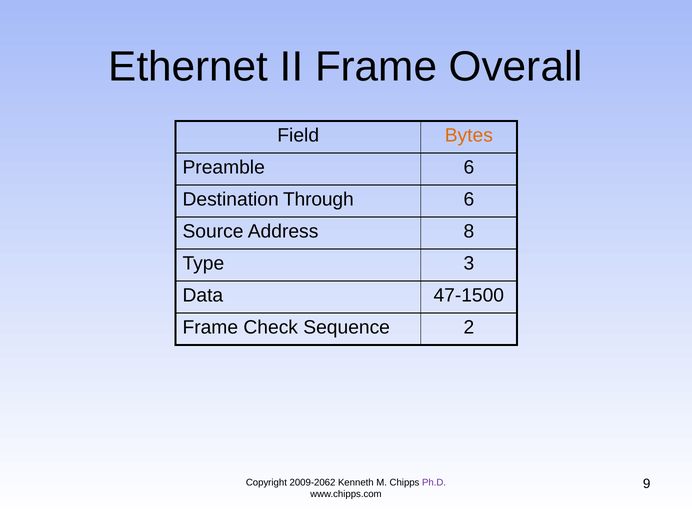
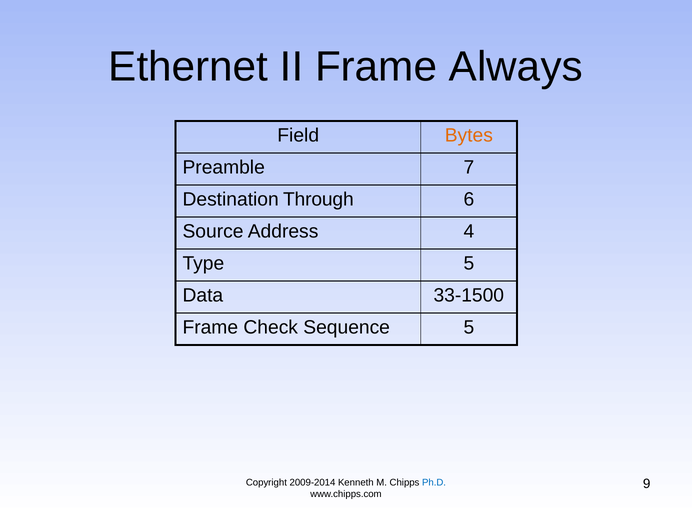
Overall: Overall -> Always (516, 67)
Preamble 6: 6 -> 7 (469, 168)
8: 8 -> 4 (469, 232)
Type 3: 3 -> 5 (469, 263)
47-1500: 47-1500 -> 33-1500 (469, 295)
Sequence 2: 2 -> 5 (469, 327)
2009-2062: 2009-2062 -> 2009-2014 (312, 483)
Ph.D colour: purple -> blue (434, 483)
